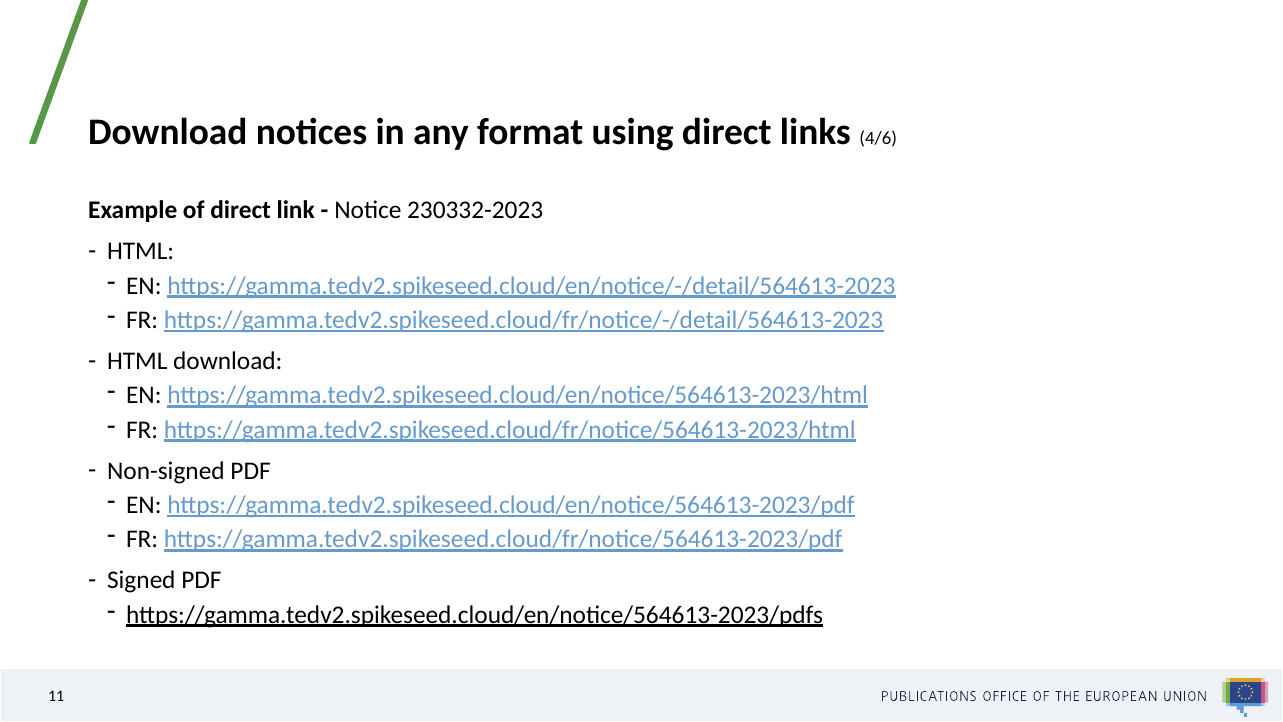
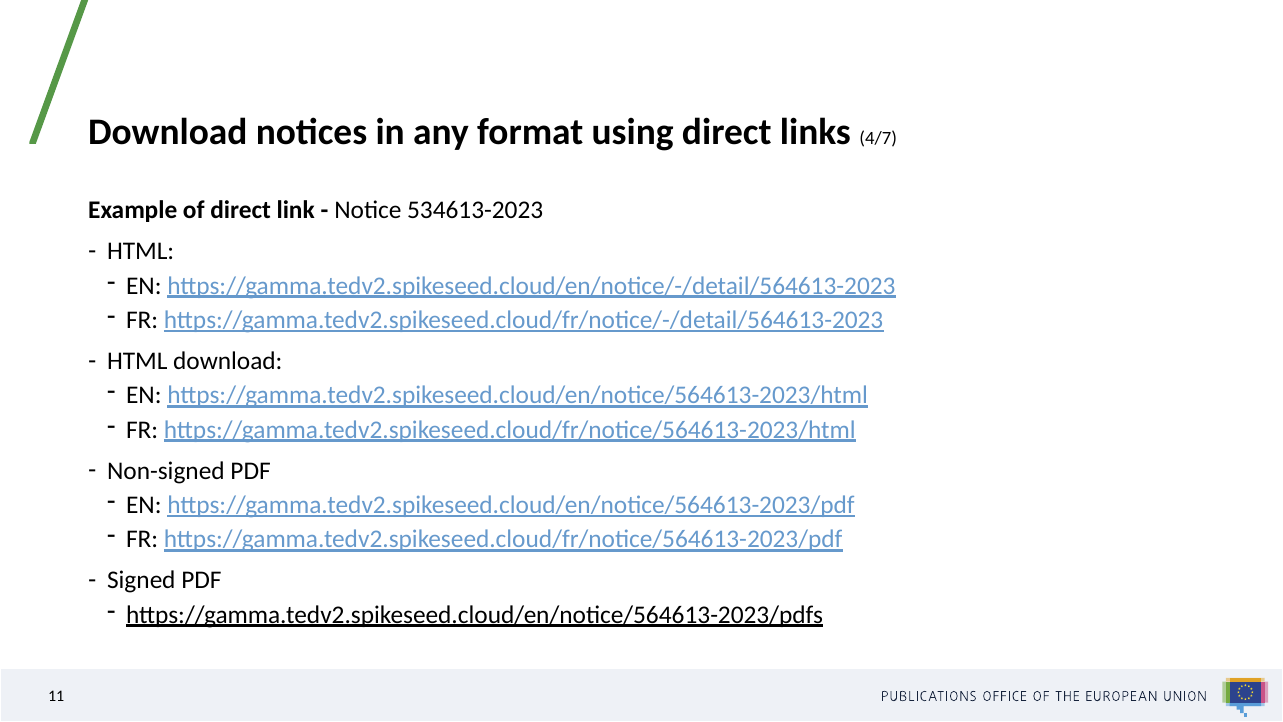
4/6: 4/6 -> 4/7 (878, 139)
230332-2023: 230332-2023 -> 534613-2023 (475, 210)
